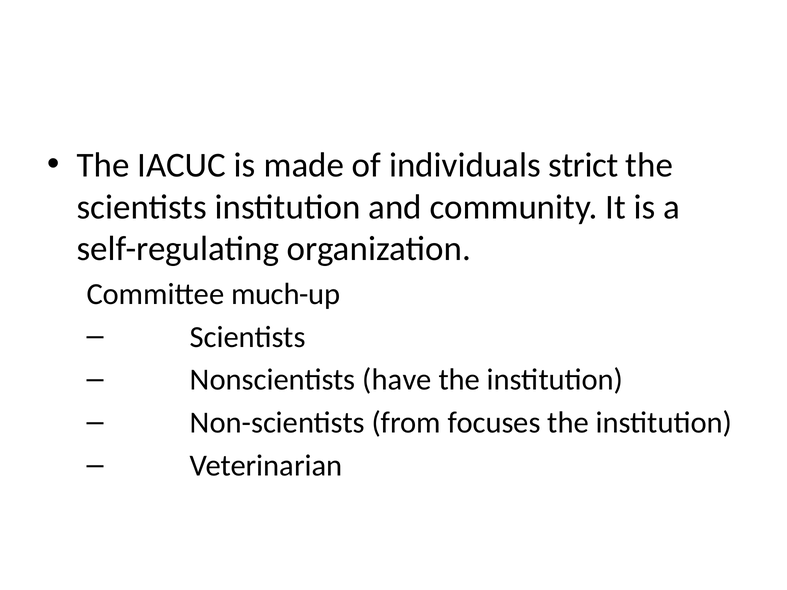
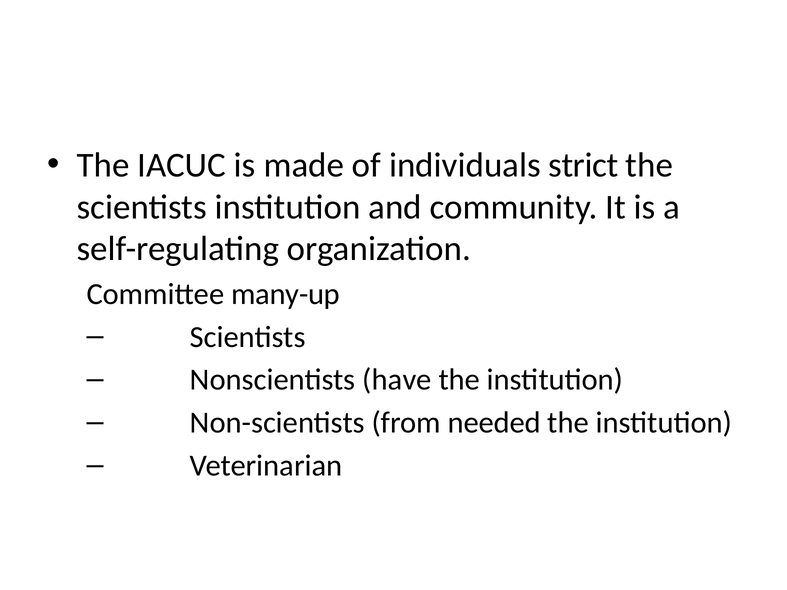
much-up: much-up -> many-up (286, 294)
focuses: focuses -> needed (494, 423)
